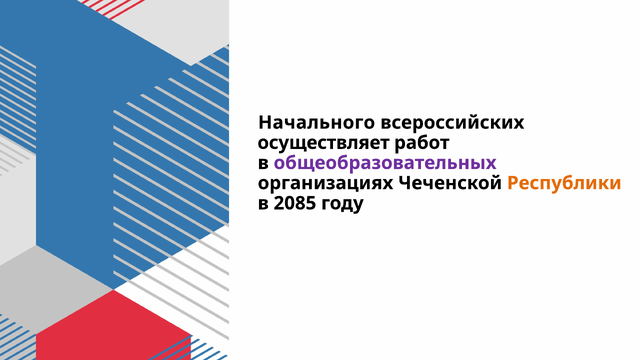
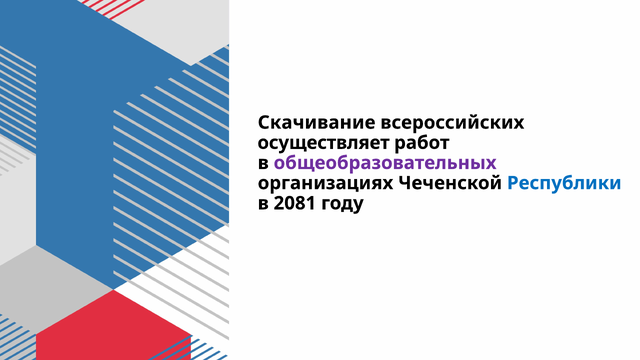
Начального: Начального -> Скачивание (317, 123)
Республики colour: orange -> blue (564, 183)
2085: 2085 -> 2081 (295, 203)
